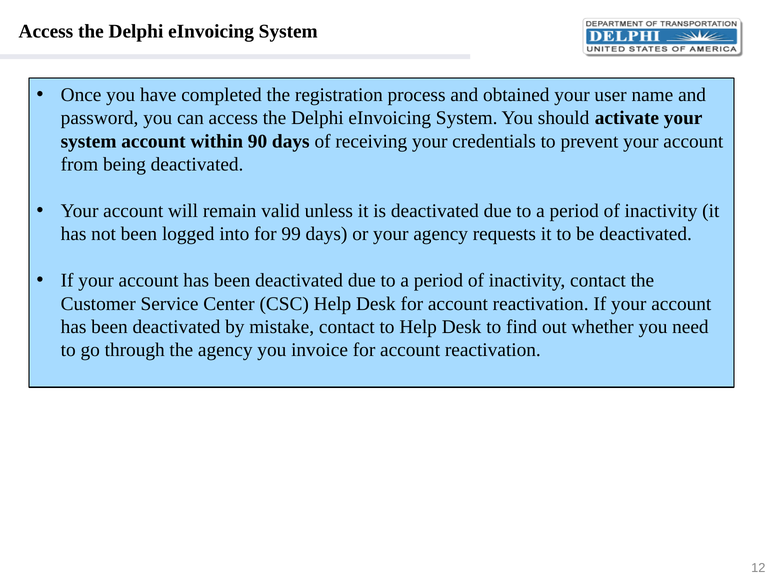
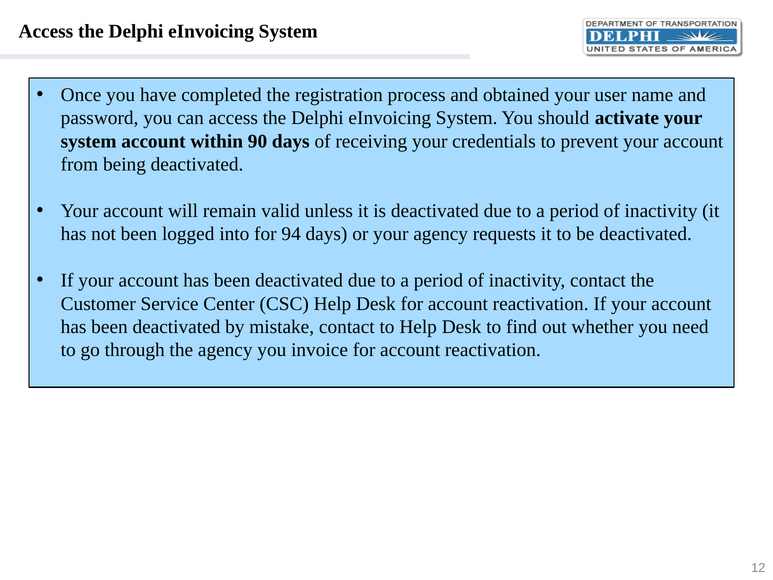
99: 99 -> 94 (291, 234)
